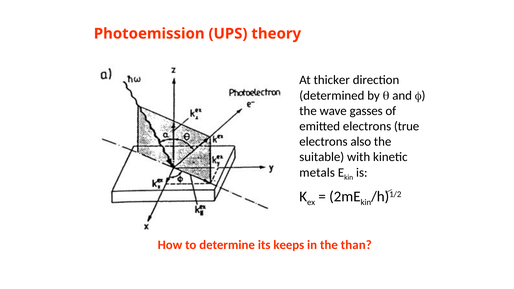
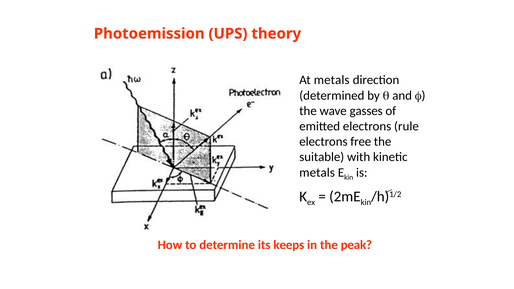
At thicker: thicker -> metals (332, 80)
true: true -> rule (406, 126)
also: also -> free (361, 142)
than: than -> peak (356, 245)
